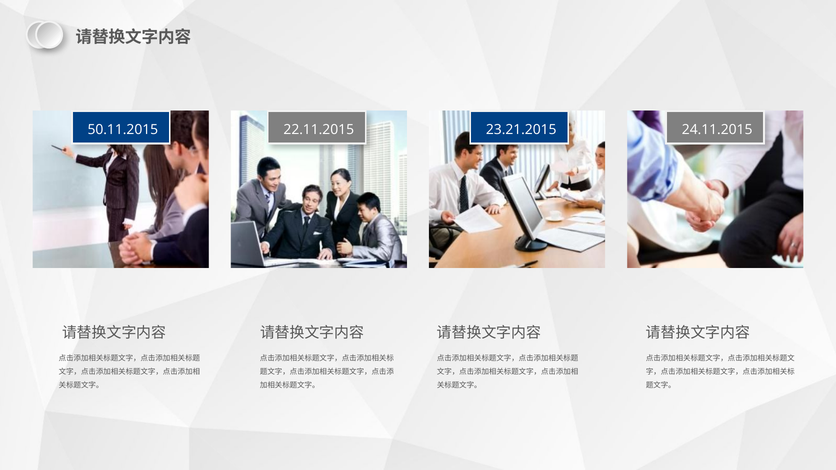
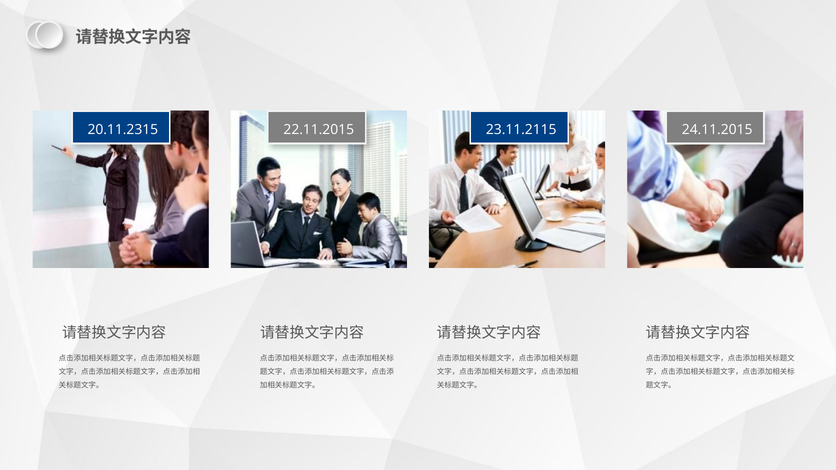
50.11.2015: 50.11.2015 -> 20.11.2315 (123, 130)
23.21.2015: 23.21.2015 -> 23.11.2115 (521, 130)
